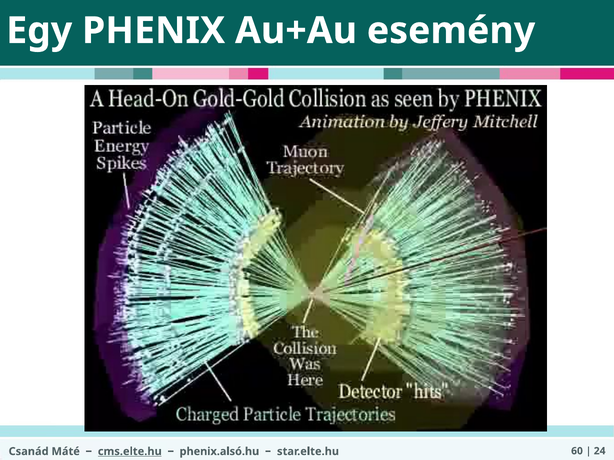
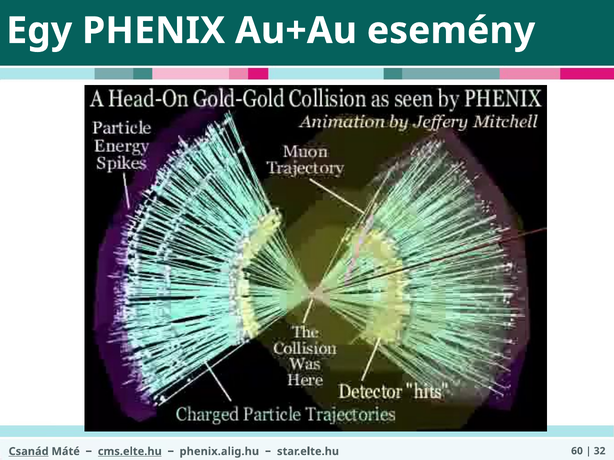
24: 24 -> 32 (600, 451)
Csanád underline: none -> present (29, 452)
phenix.alsó.hu: phenix.alsó.hu -> phenix.alig.hu (219, 452)
